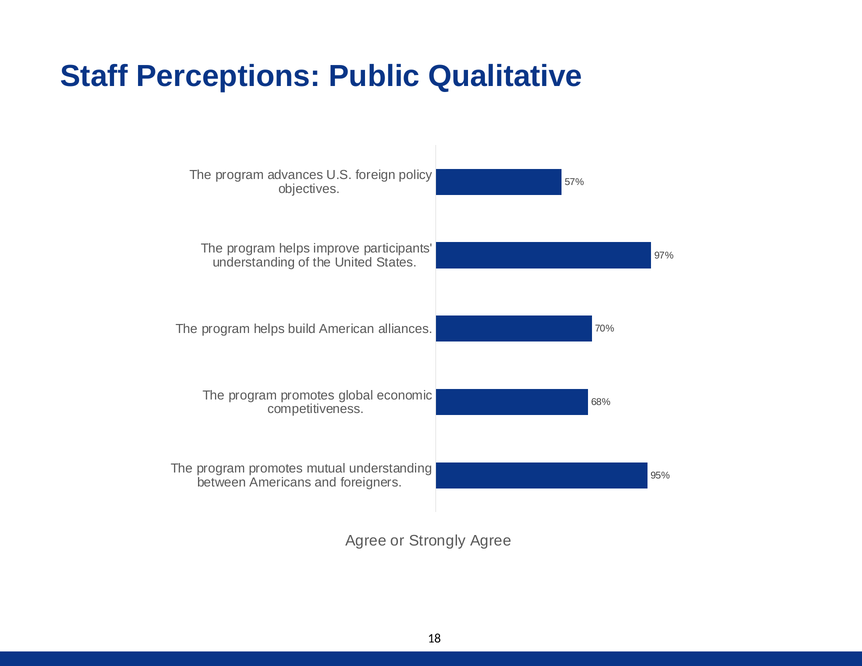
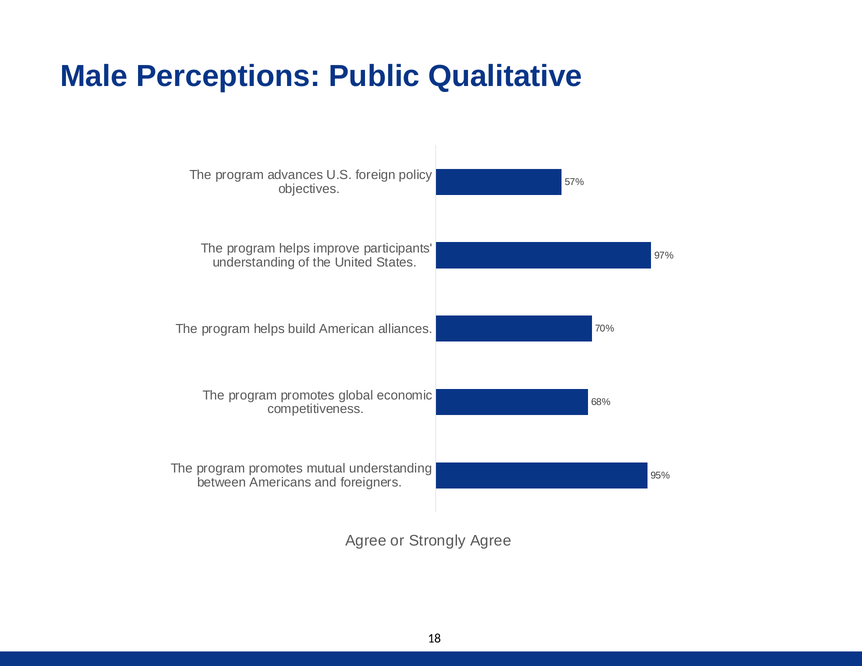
Staff: Staff -> Male (94, 76)
